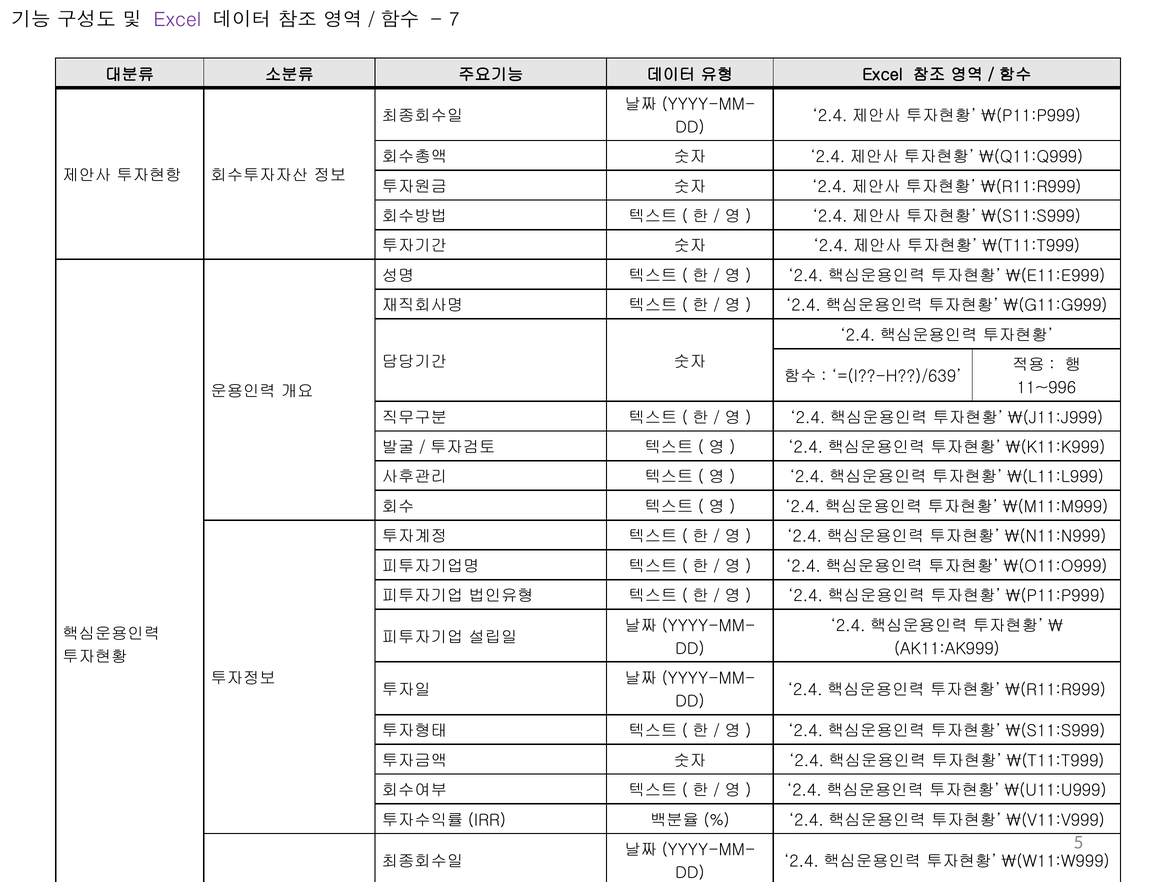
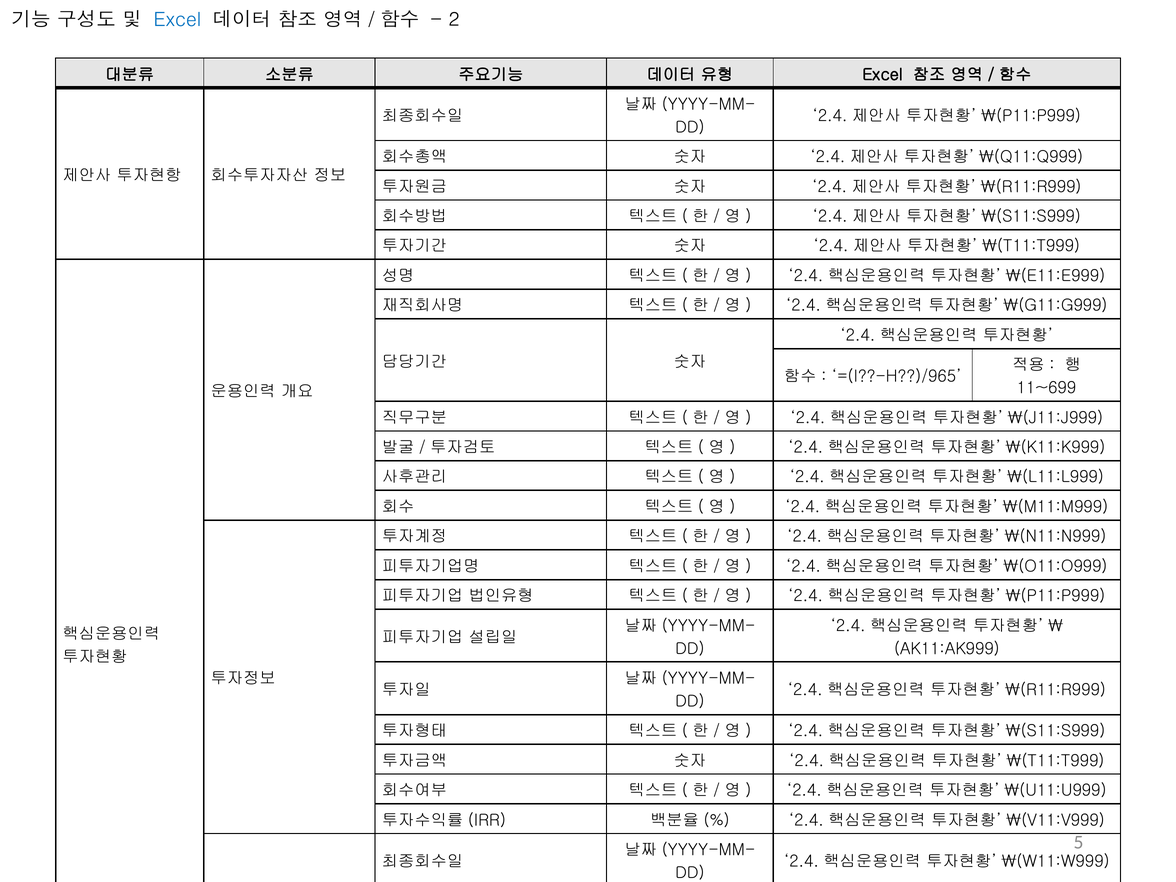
Excel colour: purple -> blue (177, 20)
7: 7 -> 2 (454, 20)
=(I??-H??)/639: =(I??-H??)/639 -> =(I??-H??)/965 (897, 376)
11~996: 11~996 -> 11~699 (1046, 388)
